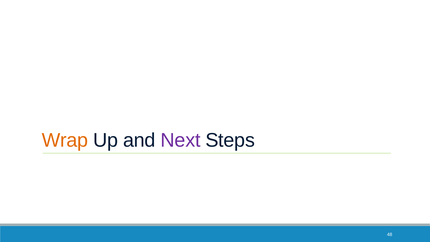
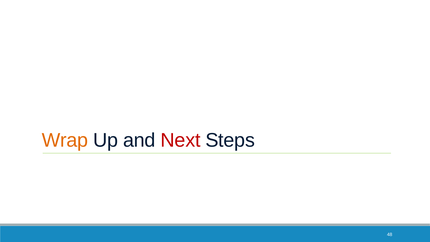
Next colour: purple -> red (180, 140)
